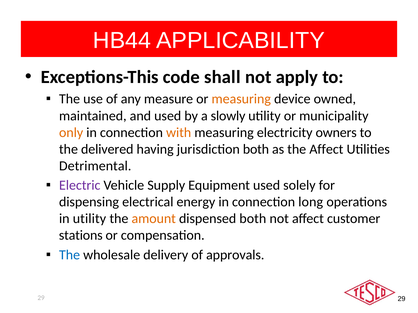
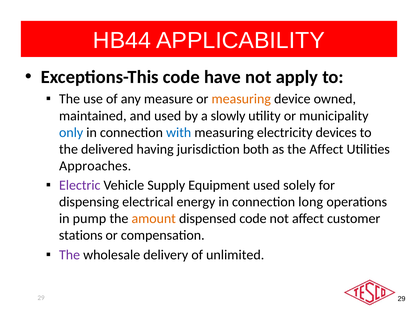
shall: shall -> have (223, 77)
only colour: orange -> blue (71, 133)
with colour: orange -> blue (179, 133)
owners: owners -> devices (336, 133)
Detrimental: Detrimental -> Approaches (95, 166)
in utility: utility -> pump (89, 219)
dispensed both: both -> code (253, 219)
The colour: blue -> purple (70, 255)
approvals: approvals -> unlimited (235, 255)
